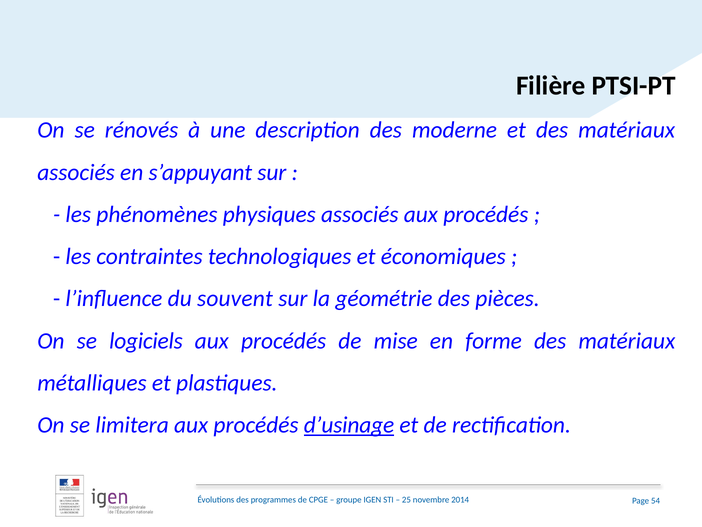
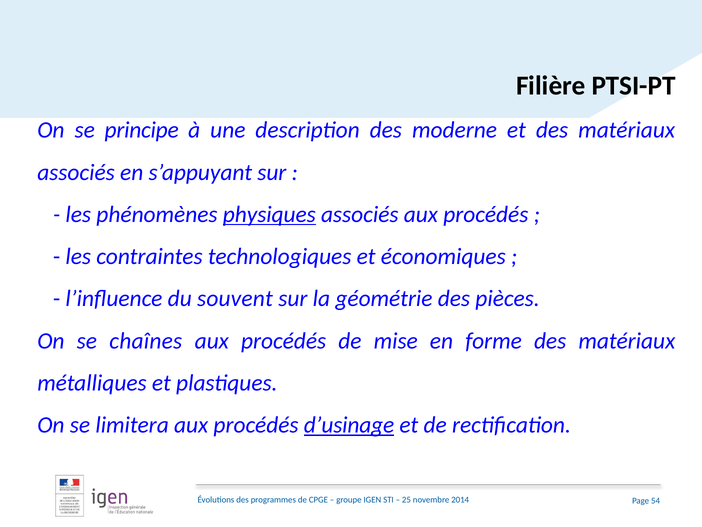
rénovés: rénovés -> principe (142, 130)
physiques underline: none -> present (269, 214)
logiciels: logiciels -> chaînes (146, 341)
